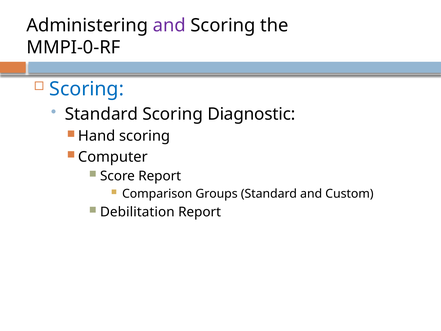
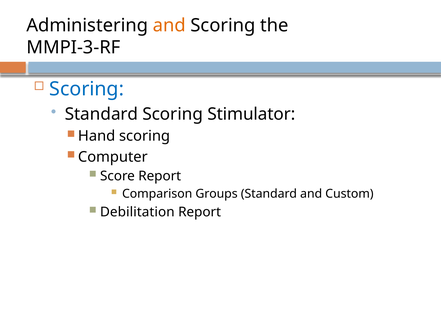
and colour: purple -> orange (169, 25)
MMPI-0-RF: MMPI-0-RF -> MMPI-3-RF (73, 48)
Diagnostic: Diagnostic -> Stimulator (251, 114)
